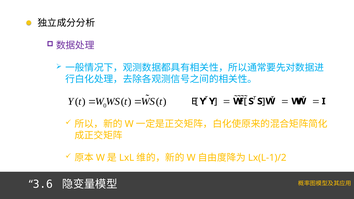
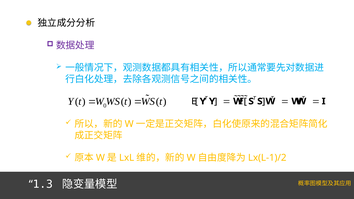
3.6: 3.6 -> 1.3 (43, 184)
